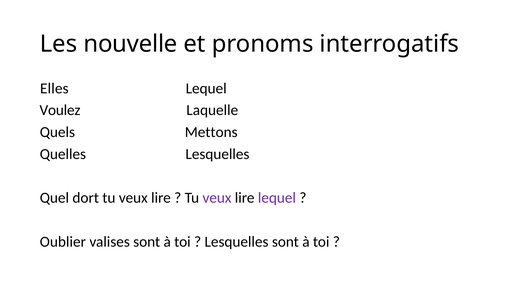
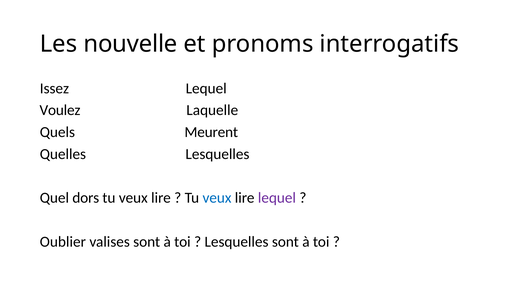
Elles: Elles -> Issez (54, 88)
Mettons: Mettons -> Meurent (211, 132)
dort: dort -> dors (86, 198)
veux colour: purple -> blue (217, 198)
